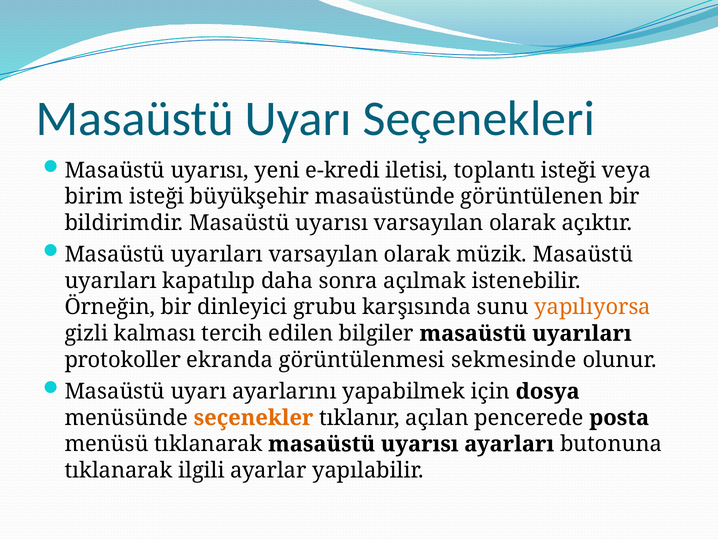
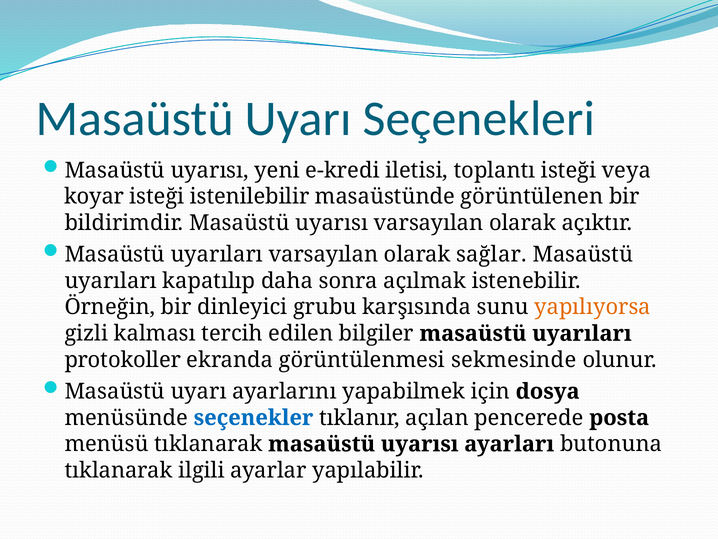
birim: birim -> koyar (94, 197)
büyükşehir: büyükşehir -> istenilebilir (250, 197)
müzik: müzik -> sağlar (491, 254)
seçenekler colour: orange -> blue (254, 417)
